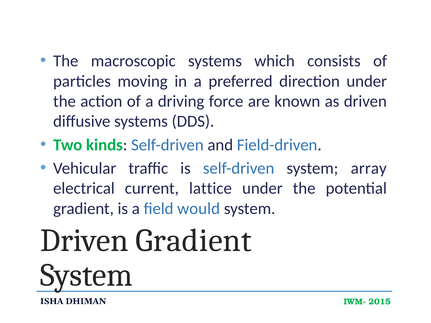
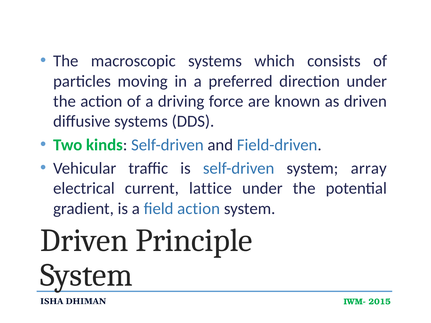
field would: would -> action (199, 209)
Driven Gradient: Gradient -> Principle (194, 241)
